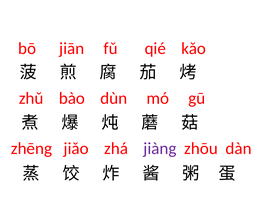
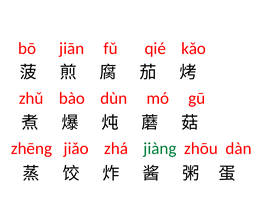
jiàng colour: purple -> green (160, 149)
